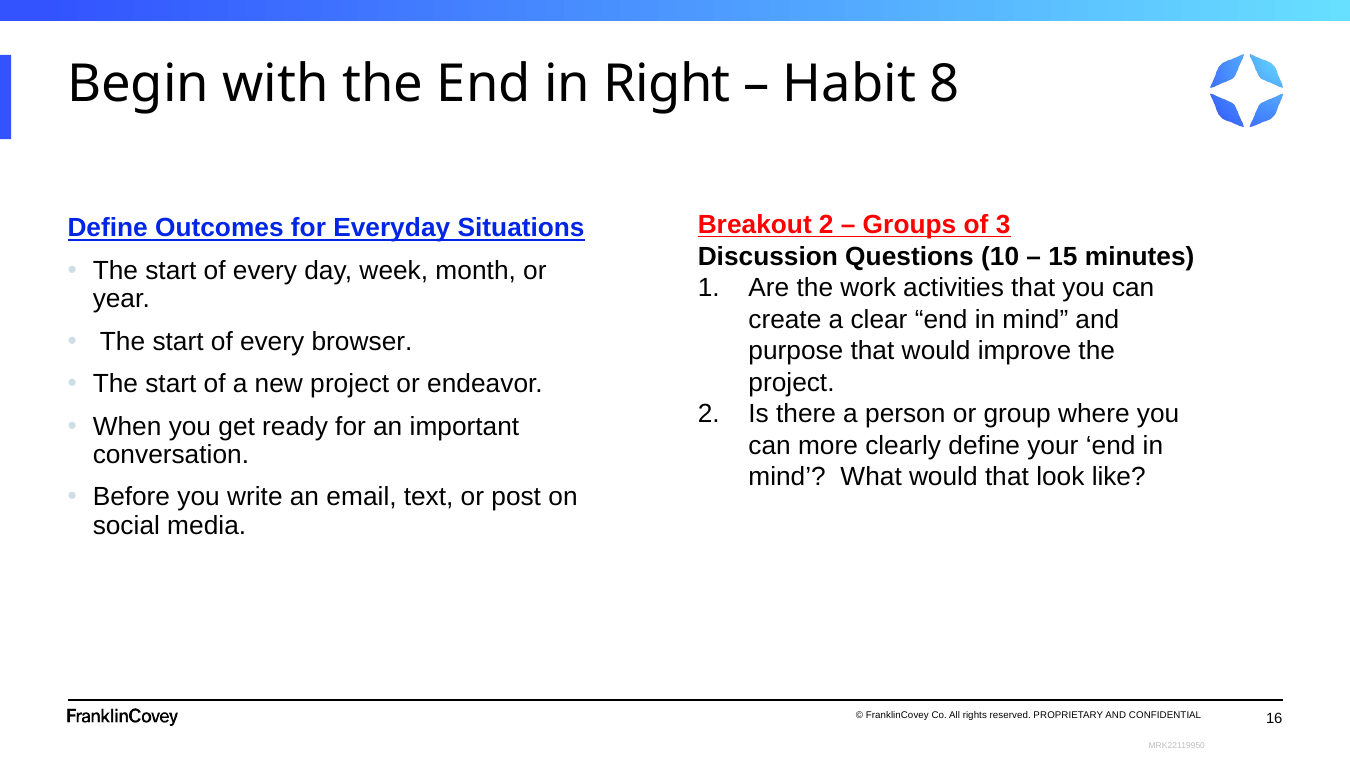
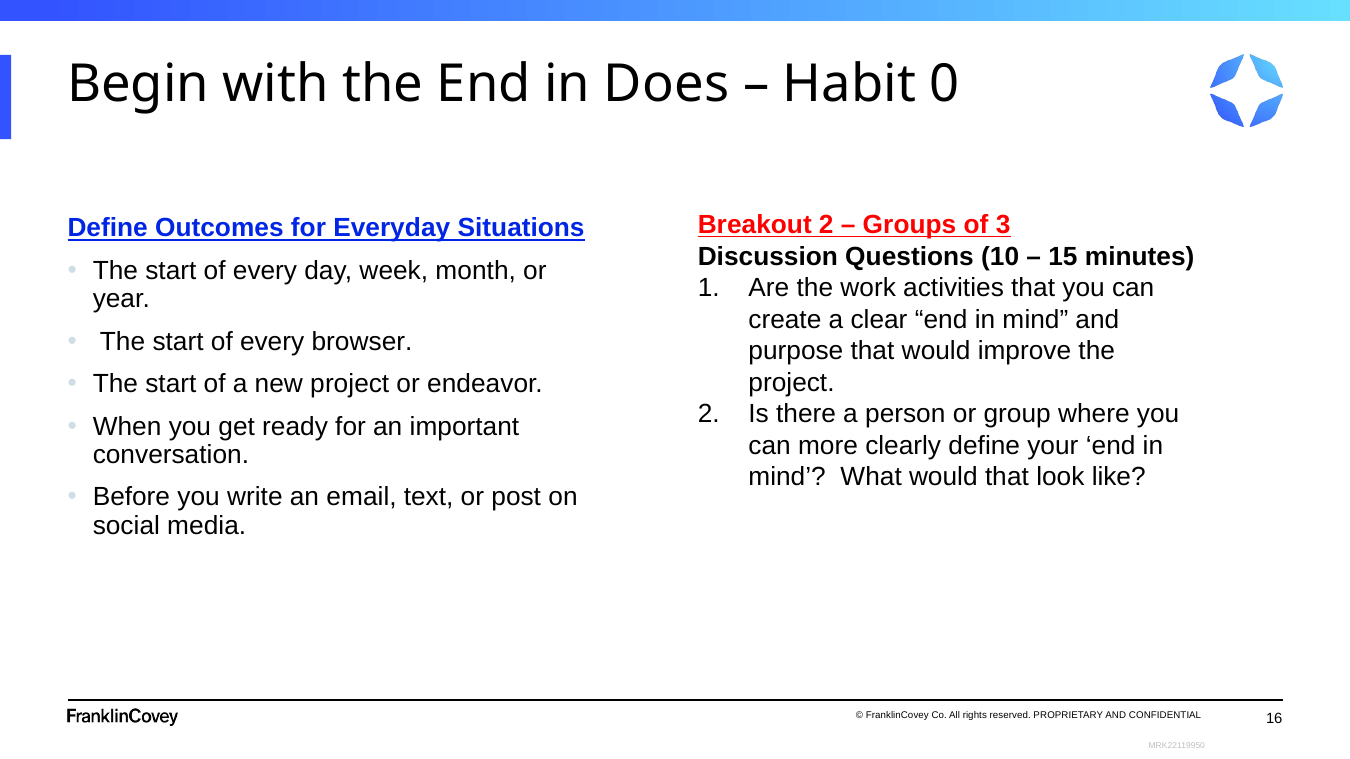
Right: Right -> Does (667, 84)
8: 8 -> 0 (944, 84)
